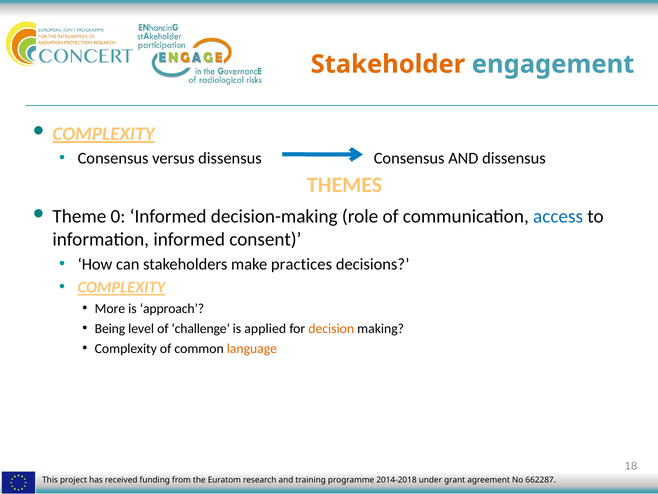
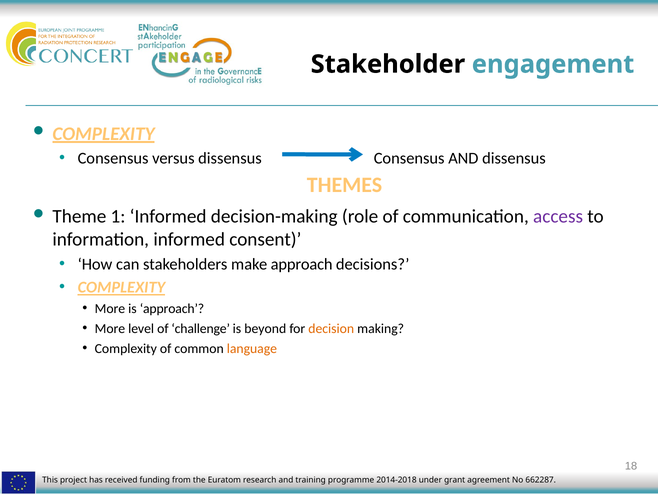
Stakeholder colour: orange -> black (388, 64)
0: 0 -> 1 (118, 216)
access colour: blue -> purple (558, 216)
make practices: practices -> approach (302, 264)
Being: Being -> More (110, 328)
applied: applied -> beyond (265, 328)
